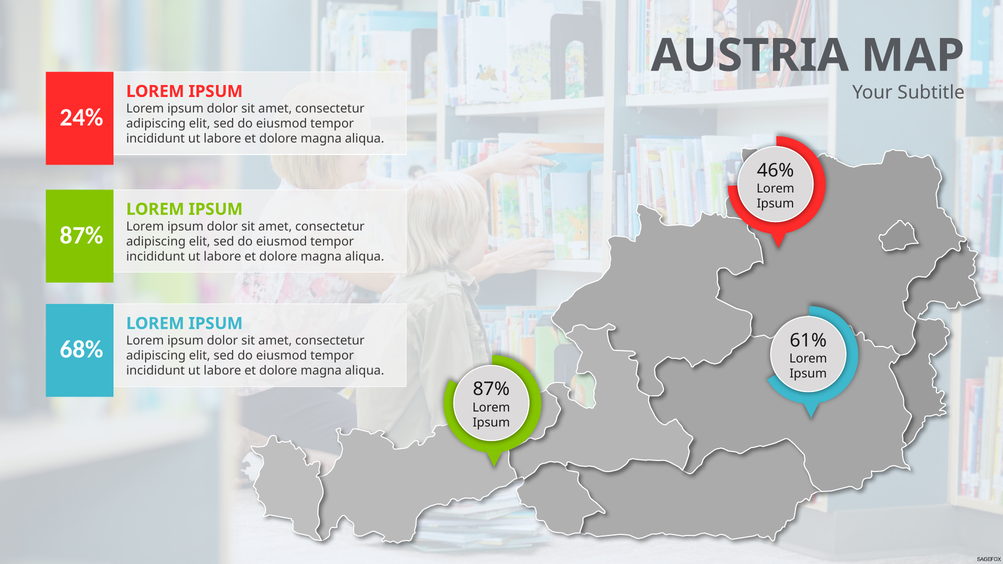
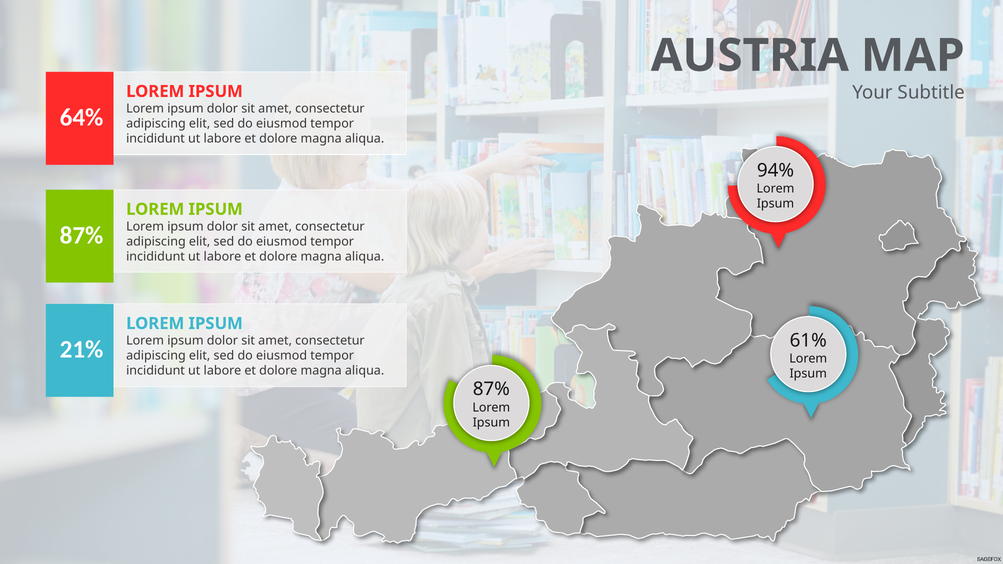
24%: 24% -> 64% (82, 118)
46%: 46% -> 94% (775, 170)
68%: 68% -> 21% (82, 350)
